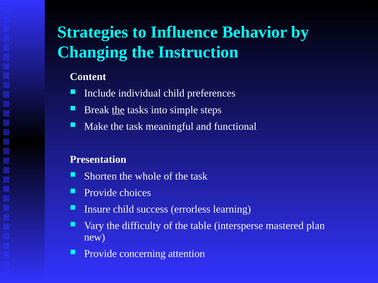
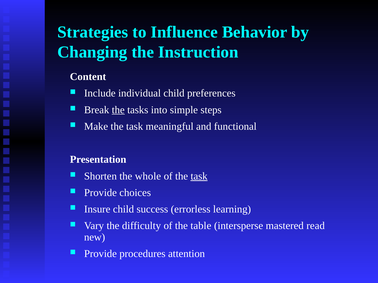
task underline: none -> present (199, 176)
plan: plan -> read (316, 226)
concerning: concerning -> procedures (142, 254)
